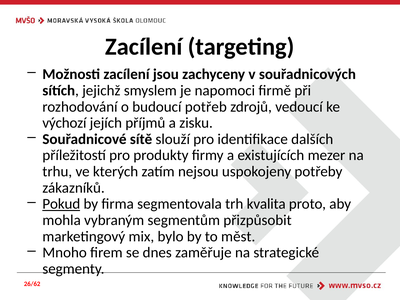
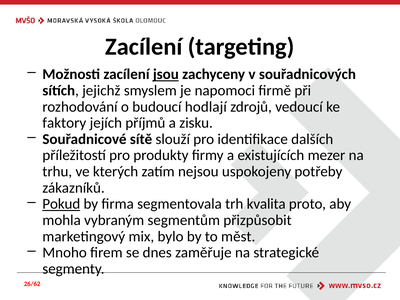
jsou underline: none -> present (166, 74)
potřeb: potřeb -> hodlají (206, 107)
výchozí: výchozí -> faktory (64, 123)
